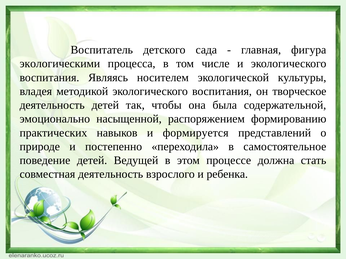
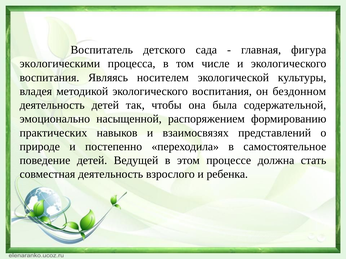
творческое: творческое -> бездонном (299, 91)
формируется: формируется -> взаимосвязях (196, 133)
